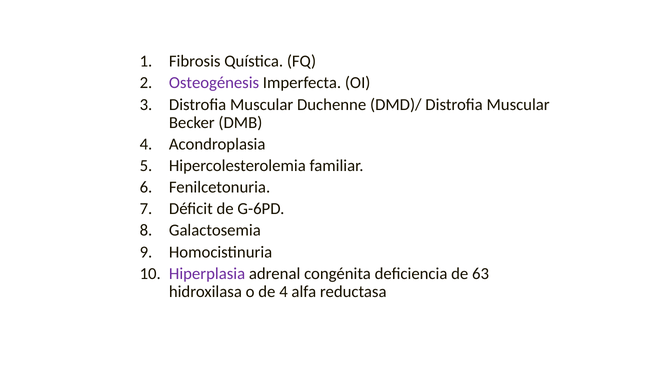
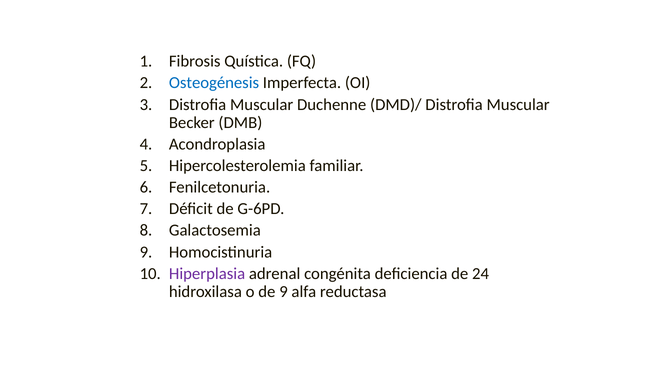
Osteogénesis colour: purple -> blue (214, 83)
63: 63 -> 24 (481, 274)
de 4: 4 -> 9 (283, 292)
